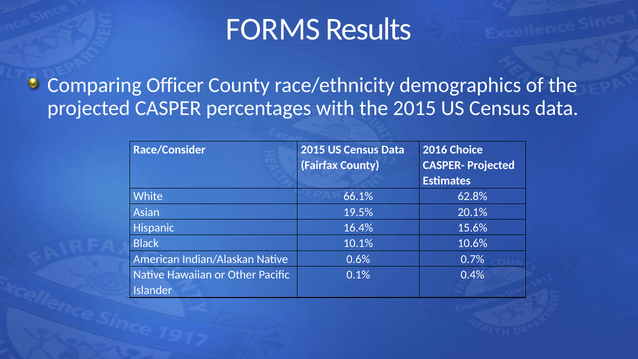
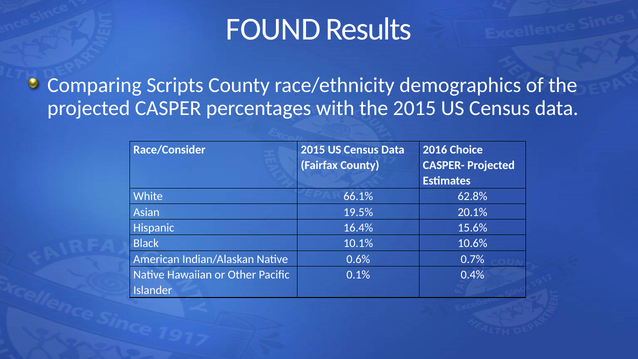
FORMS: FORMS -> FOUND (273, 29)
Officer: Officer -> Scripts (175, 85)
